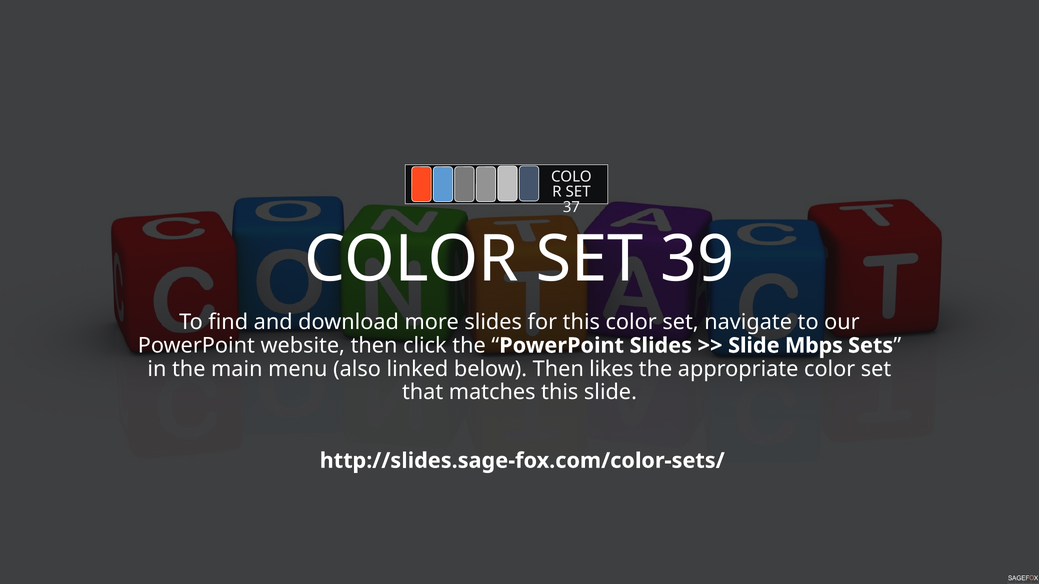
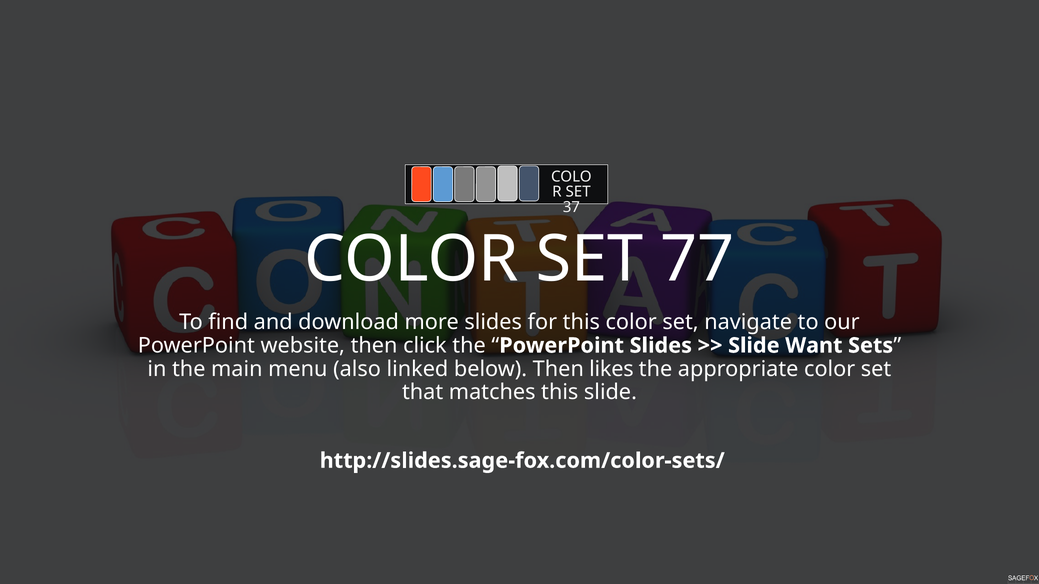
39: 39 -> 77 (697, 260)
Mbps: Mbps -> Want (814, 346)
